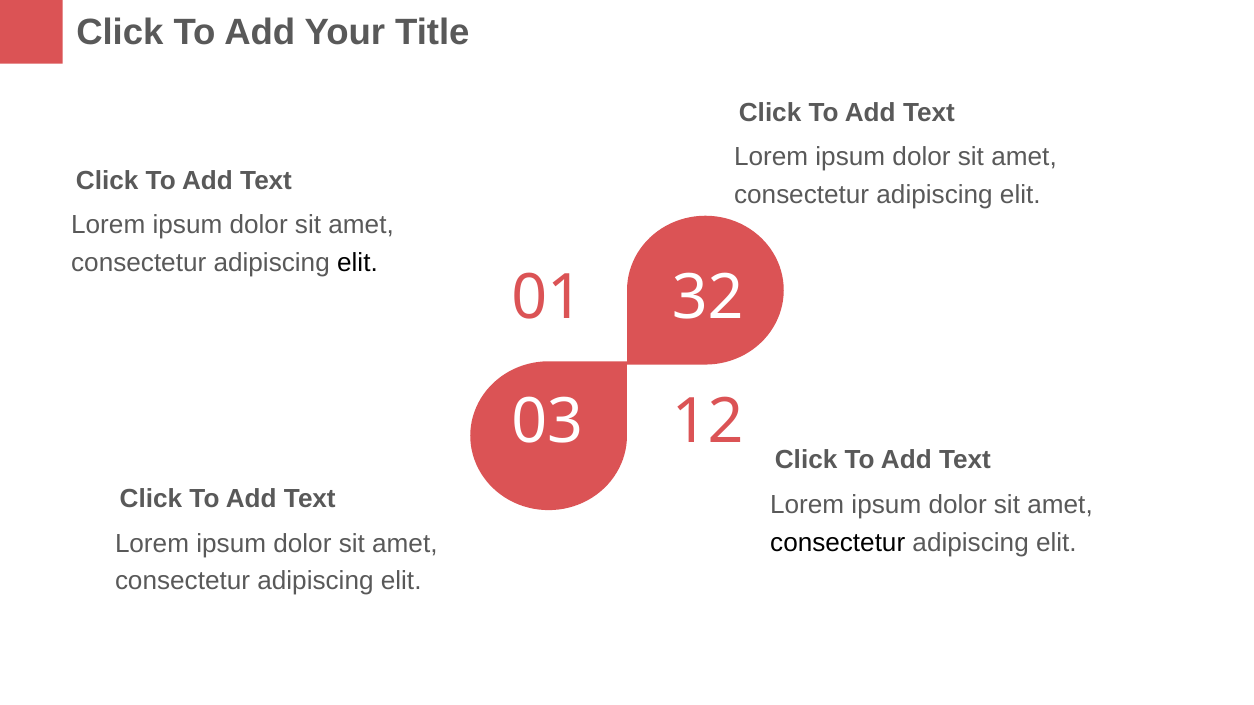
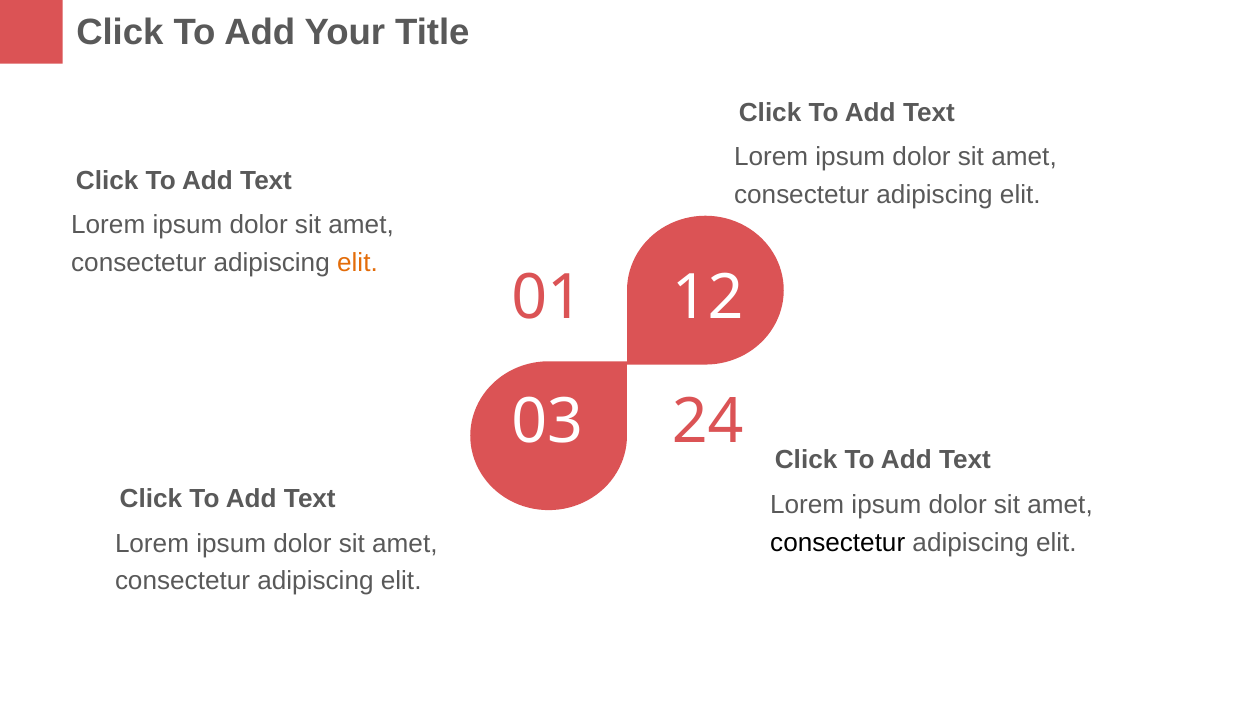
elit colour: black -> orange (357, 263)
32: 32 -> 12 (708, 298)
12: 12 -> 24 (708, 422)
